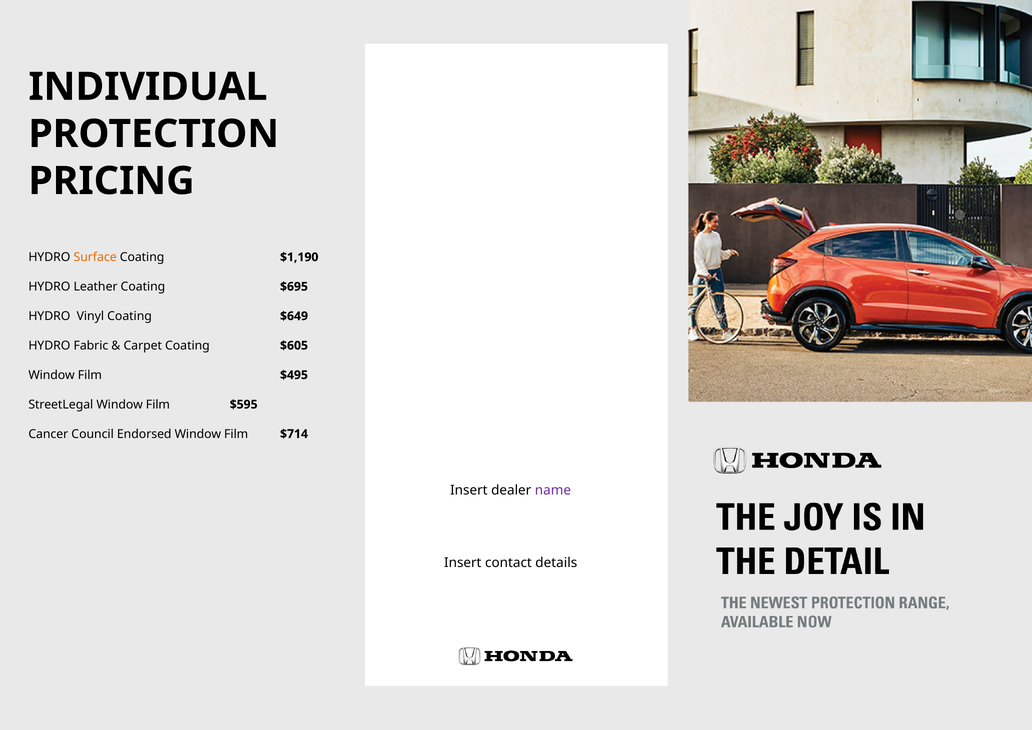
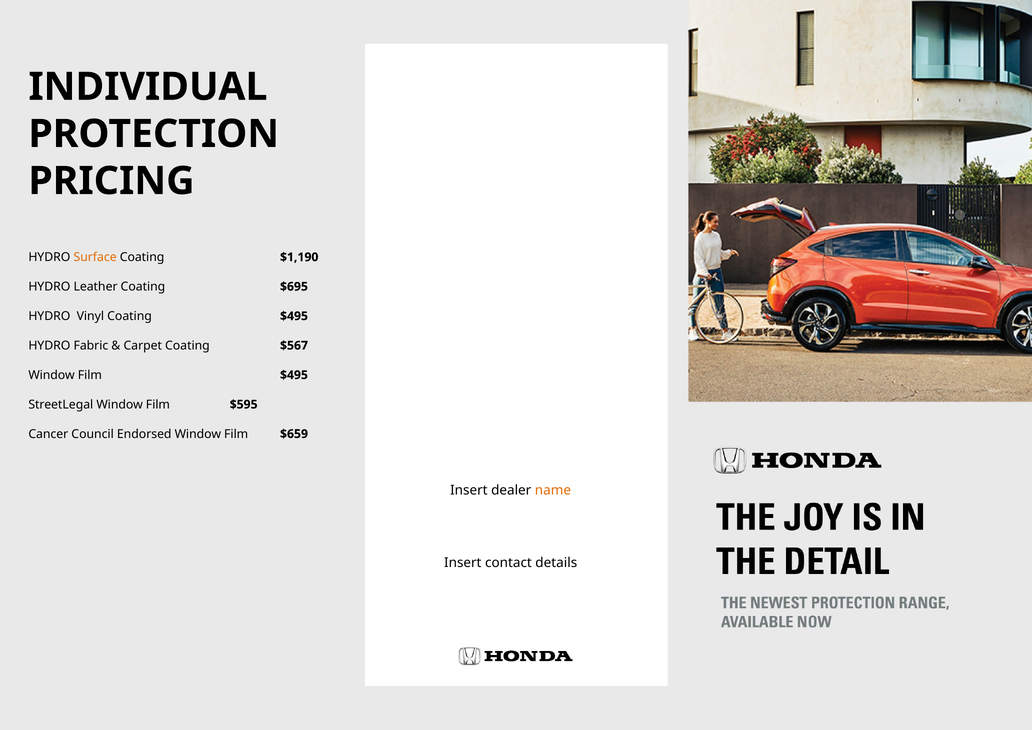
Coating $649: $649 -> $495 (294, 316)
$605: $605 -> $567 (294, 346)
$714: $714 -> $659 (294, 434)
name colour: purple -> orange (553, 490)
